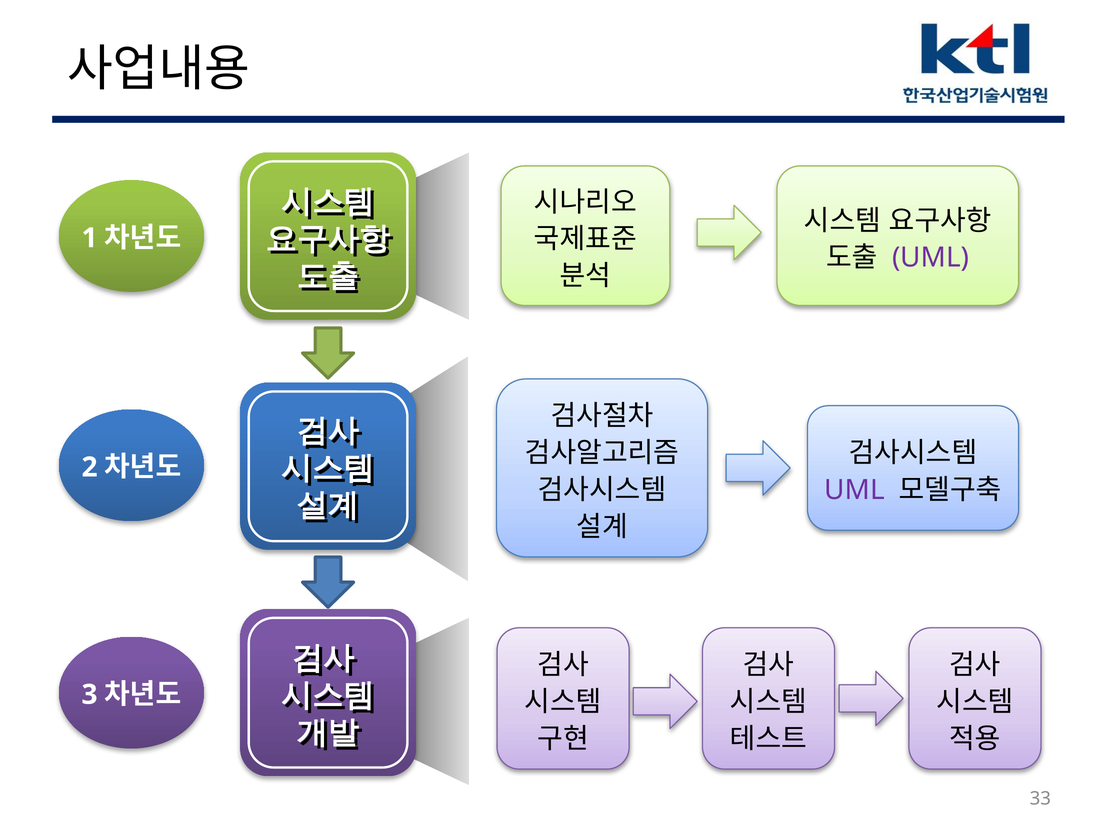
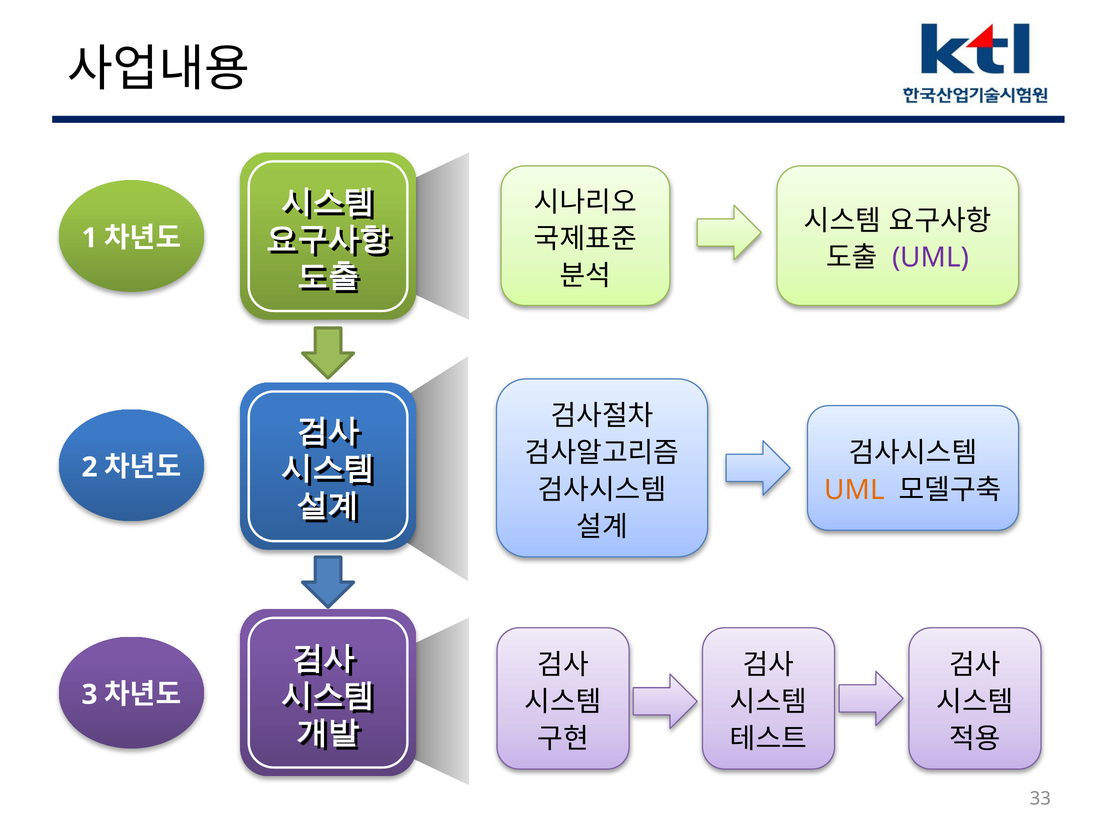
UML colour: purple -> orange (855, 490)
